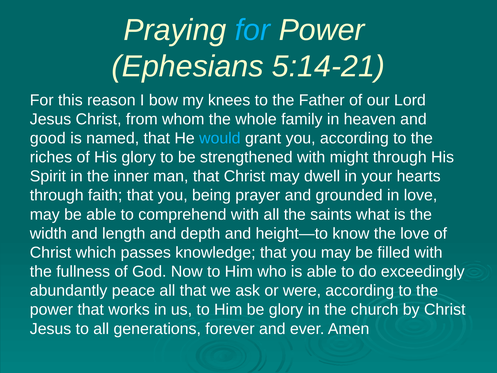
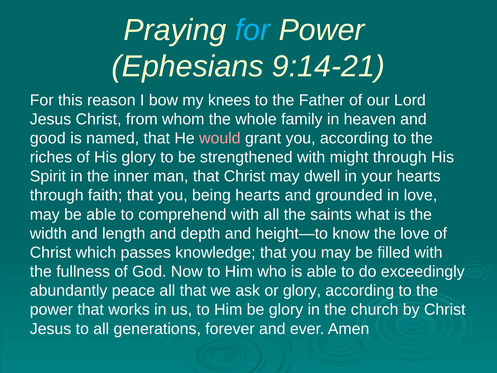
5:14-21: 5:14-21 -> 9:14-21 (329, 66)
would colour: light blue -> pink (220, 138)
being prayer: prayer -> hearts (258, 195)
or were: were -> glory (302, 290)
